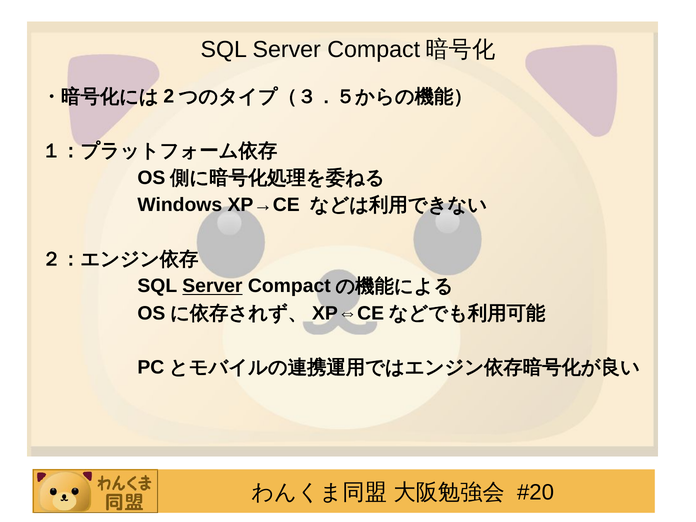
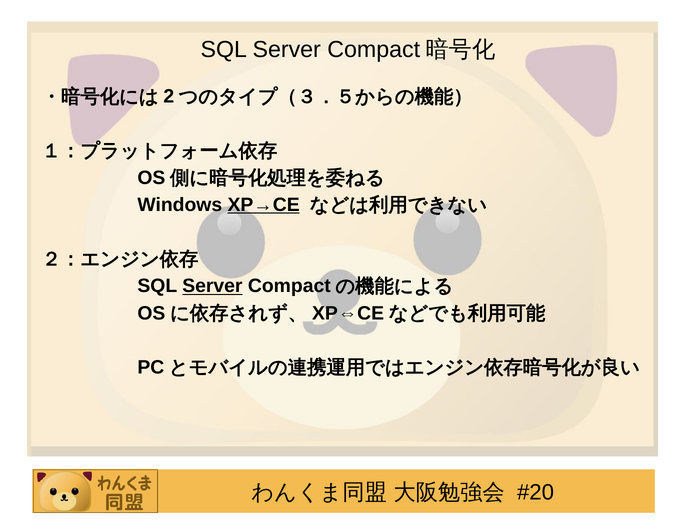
XP→CE underline: none -> present (264, 205)
